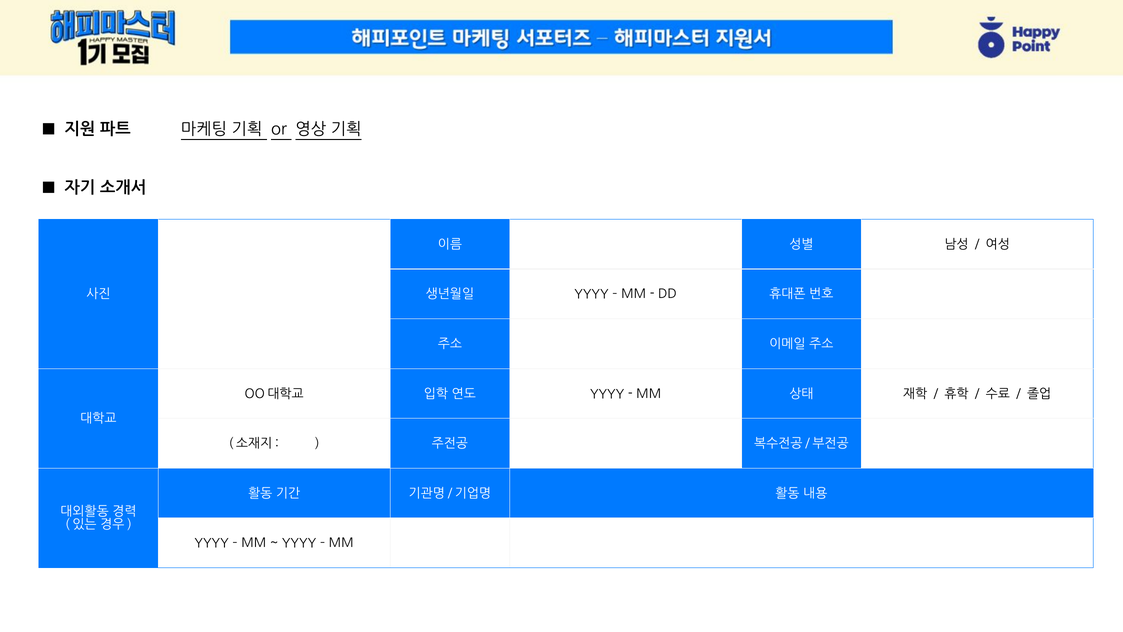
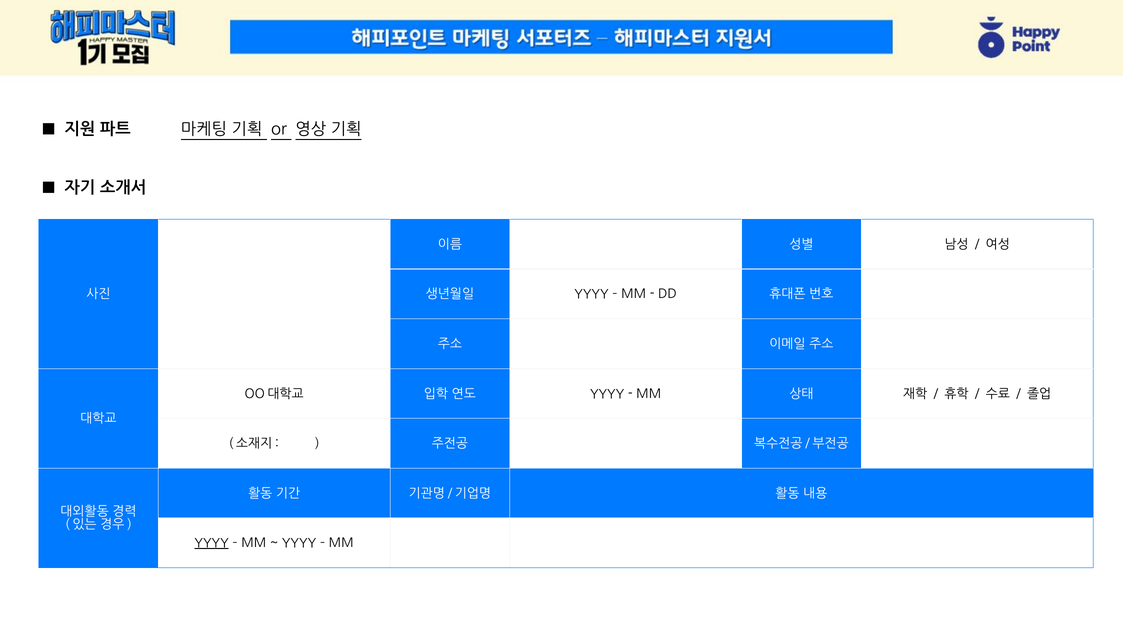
YYYY underline: none -> present (212, 543)
